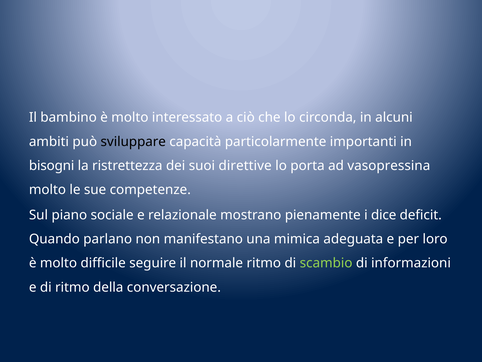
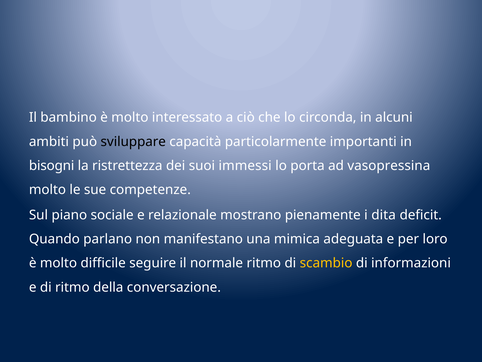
direttive: direttive -> immessi (245, 166)
dice: dice -> dita (384, 215)
scambio colour: light green -> yellow (326, 263)
